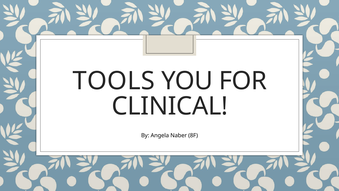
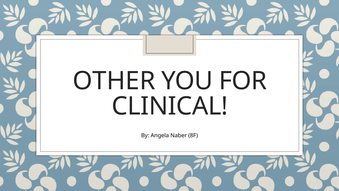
TOOLS: TOOLS -> OTHER (114, 81)
